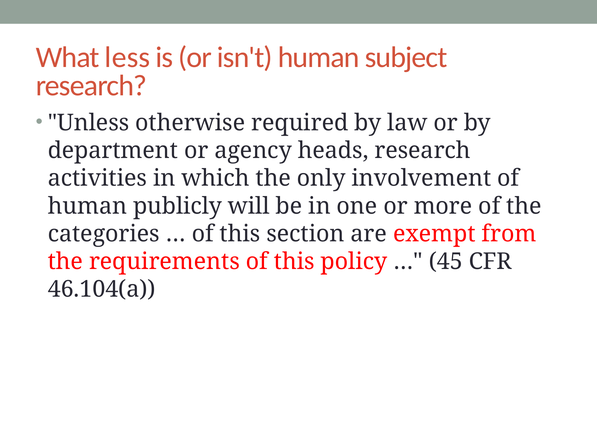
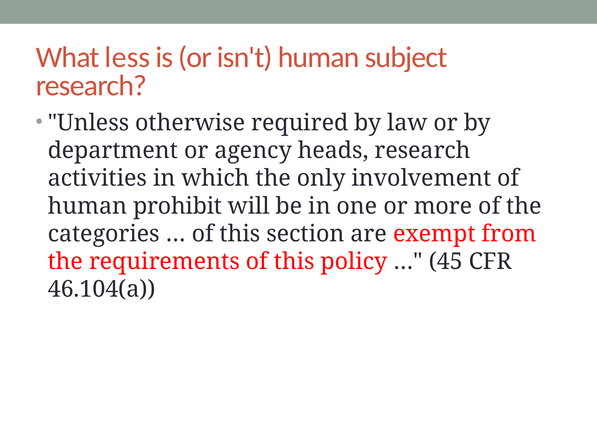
publicly: publicly -> prohibit (178, 206)
